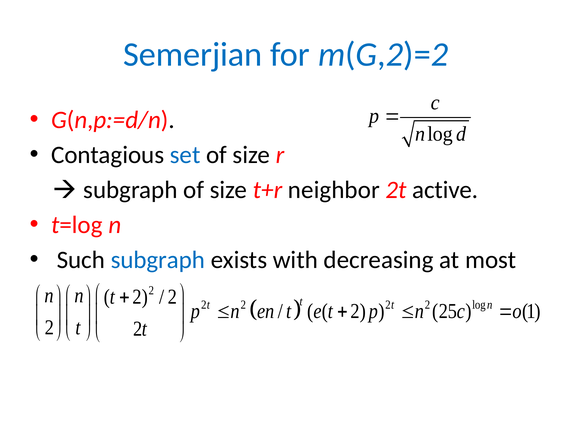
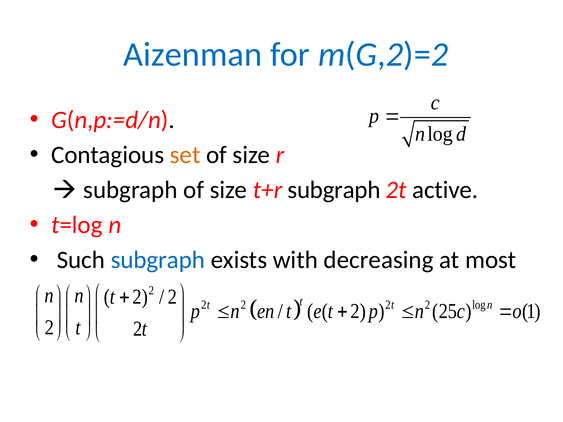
Semerjian: Semerjian -> Aizenman (193, 55)
set colour: blue -> orange (185, 155)
t+r neighbor: neighbor -> subgraph (334, 190)
